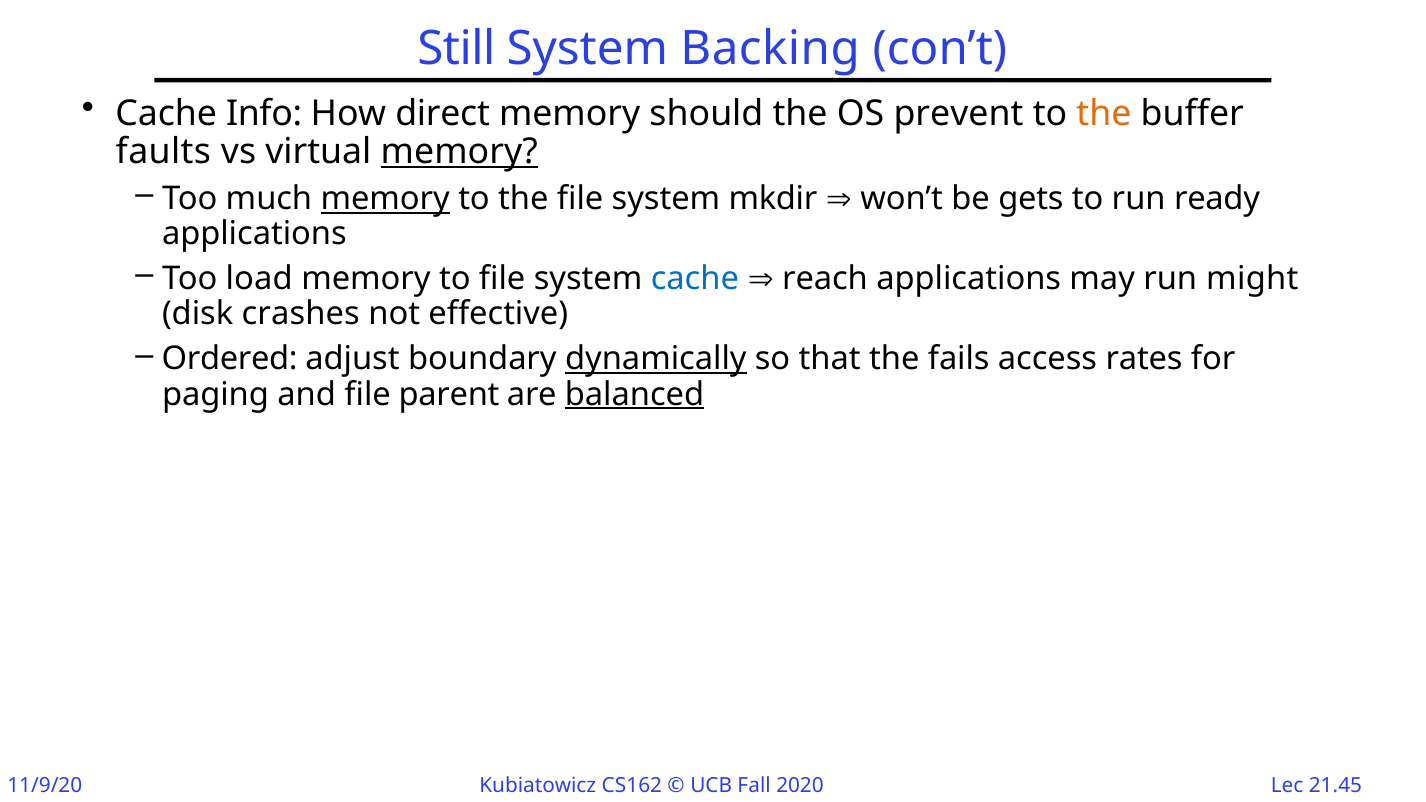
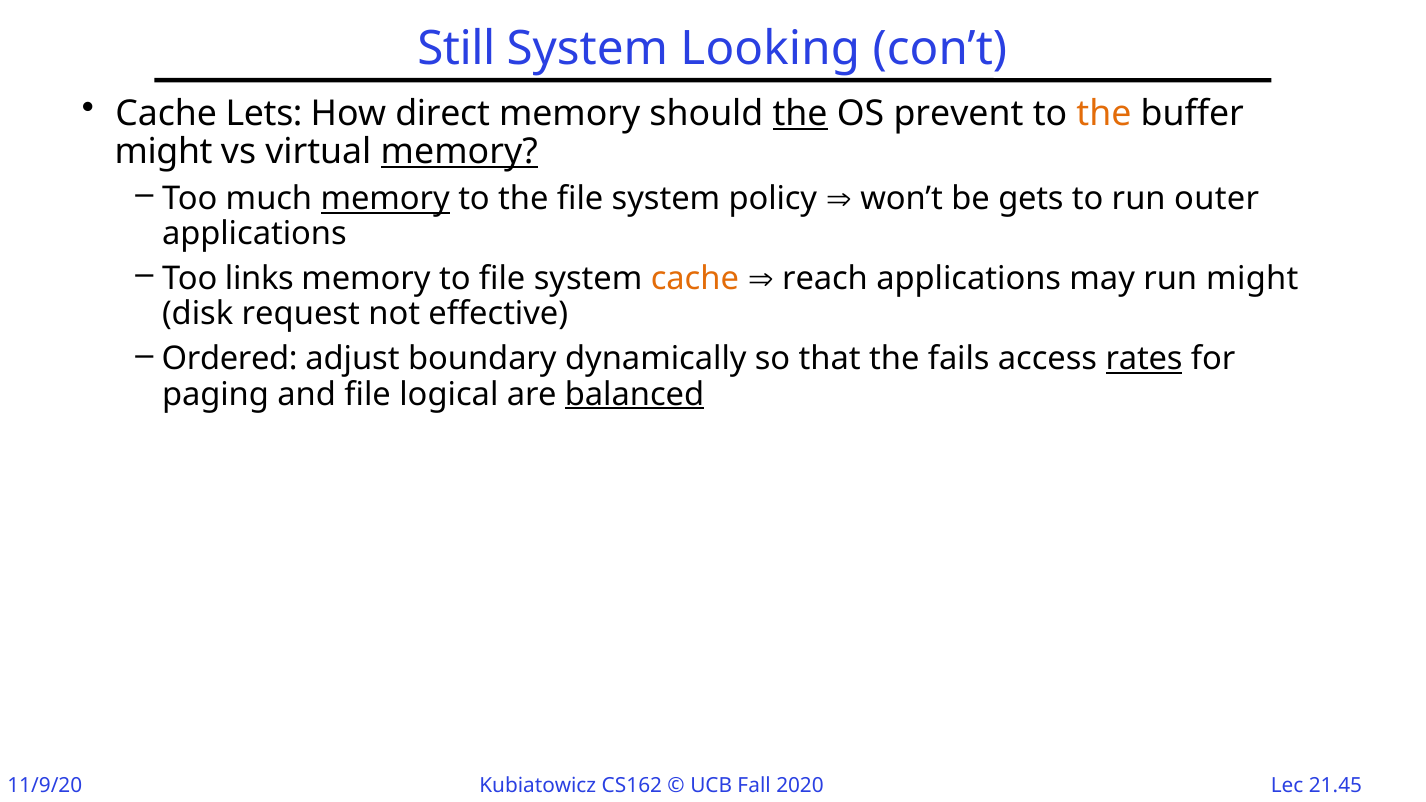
Backing: Backing -> Looking (770, 49)
Info: Info -> Lets (264, 113)
the underline: none -> present (800, 113)
faults: faults -> might (164, 152)
mkdir: mkdir -> policy (773, 199)
ready: ready -> outer (1217, 199)
load: load -> links (259, 279)
cache colour: blue -> orange (695, 279)
crashes: crashes -> request (301, 314)
dynamically underline: present -> none (656, 359)
rates underline: none -> present (1144, 359)
parent: parent -> logical (449, 394)
